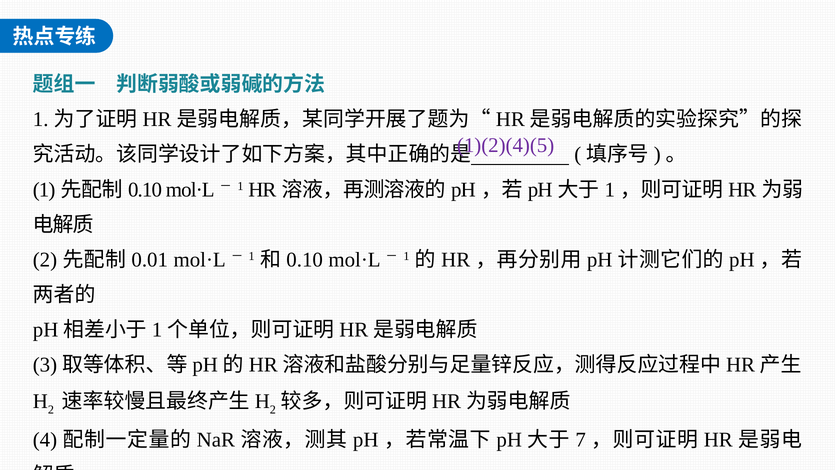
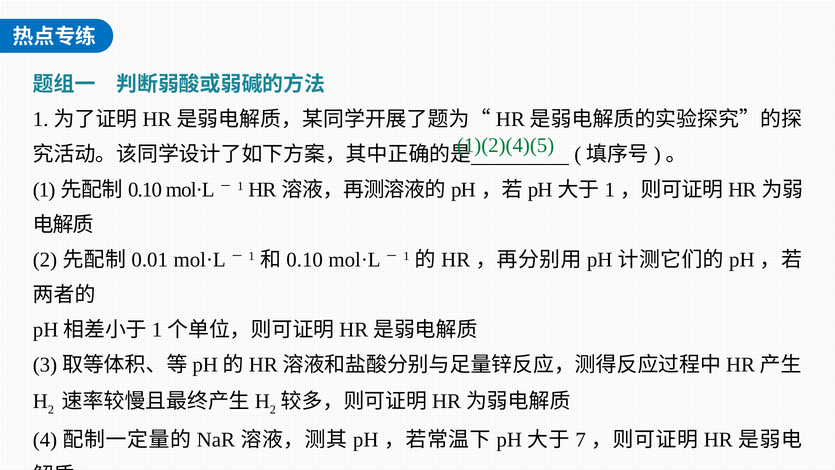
1)(2)(4)(5 colour: purple -> green (506, 145)
